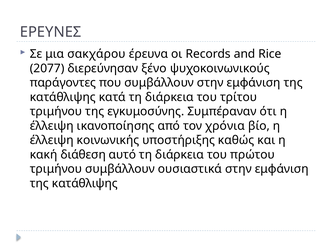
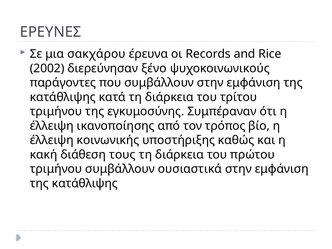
2077: 2077 -> 2002 (47, 68)
χρόνια: χρόνια -> τρόπος (225, 126)
αυτό: αυτό -> τους (122, 155)
